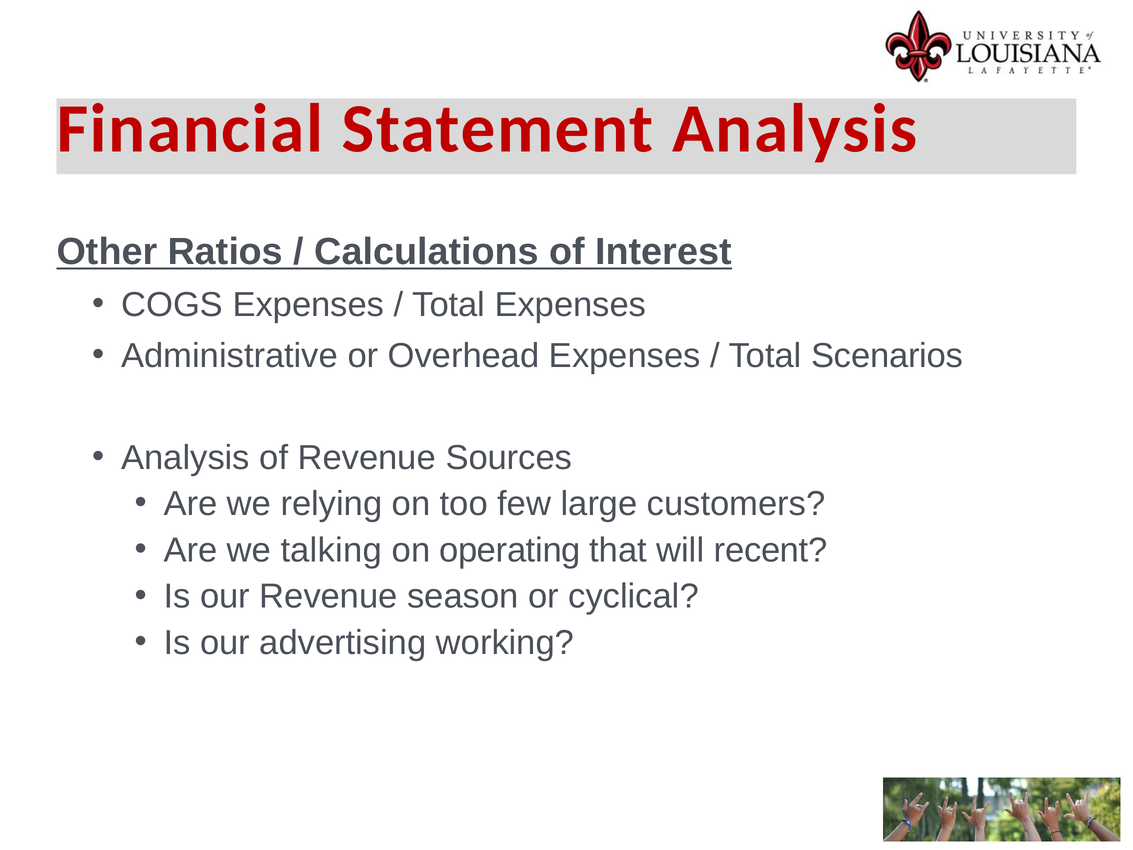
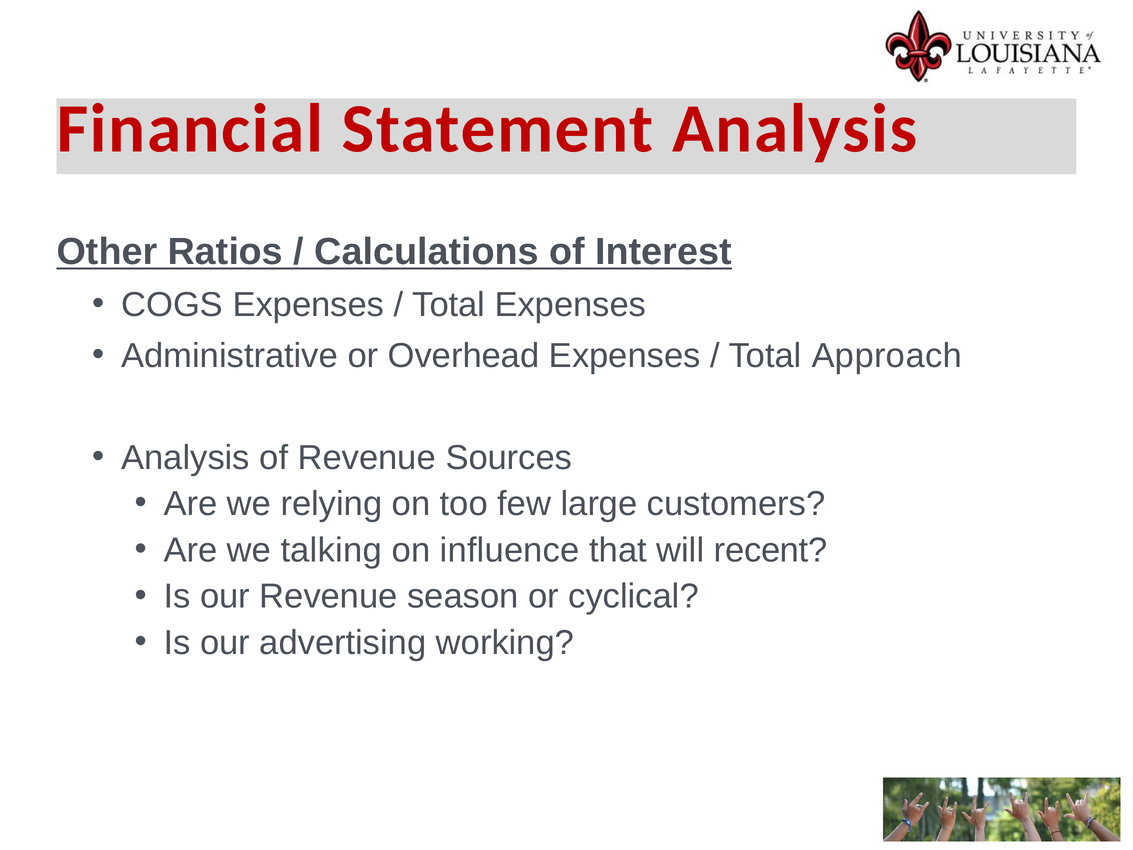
Scenarios: Scenarios -> Approach (887, 356)
operating: operating -> influence (510, 550)
